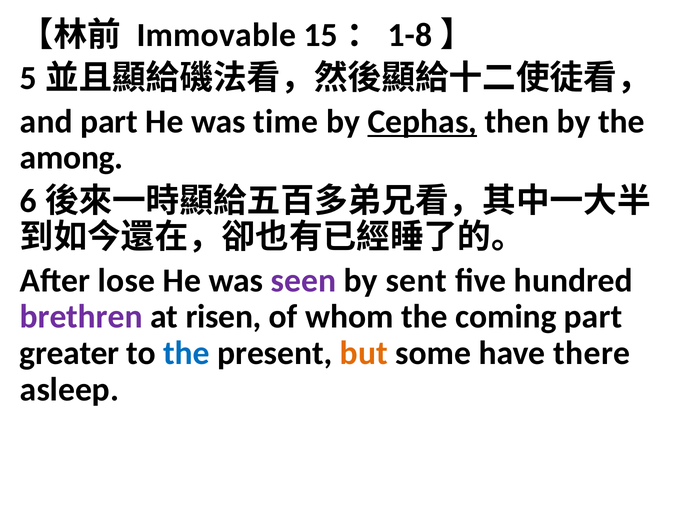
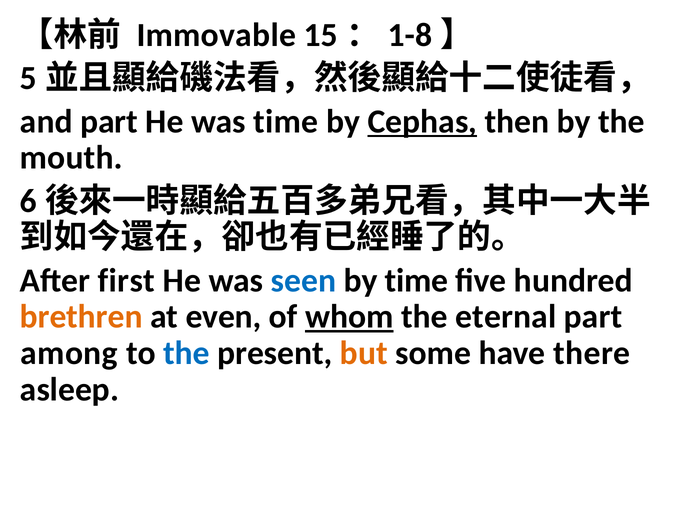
among: among -> mouth (71, 158)
lose: lose -> first (126, 280)
seen colour: purple -> blue (304, 280)
by sent: sent -> time (417, 280)
brethren colour: purple -> orange (81, 317)
risen: risen -> even (223, 317)
whom underline: none -> present (349, 317)
coming: coming -> eternal (506, 317)
greater: greater -> among (69, 353)
